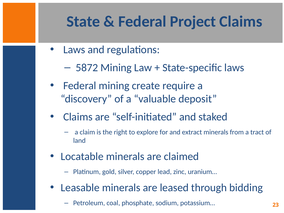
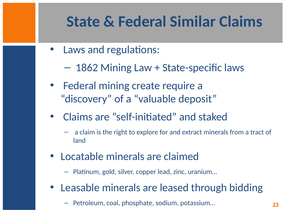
Project: Project -> Similar (193, 22)
5872: 5872 -> 1862 (87, 68)
